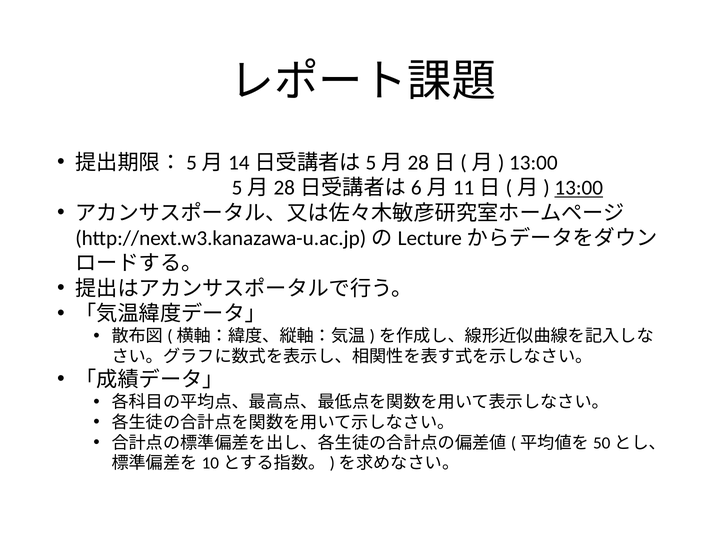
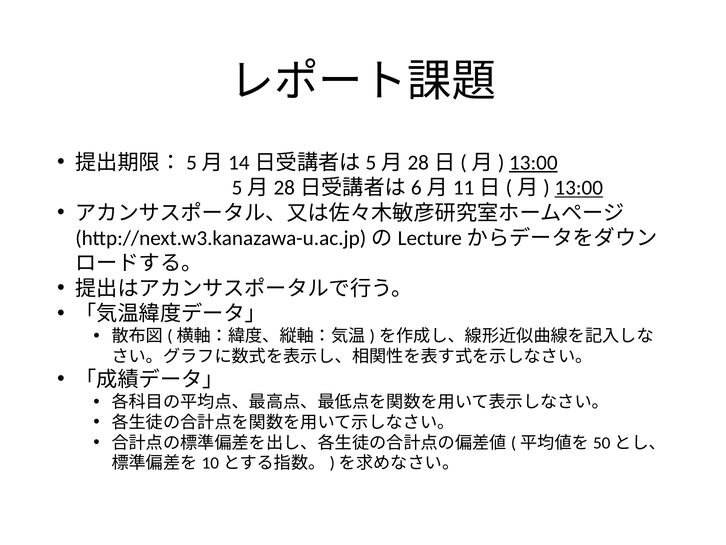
13:00 underline: none -> present (533, 163)
